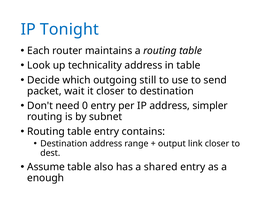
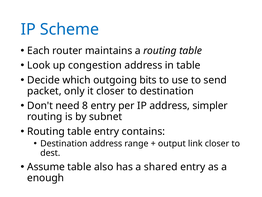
Tonight: Tonight -> Scheme (69, 29)
technicality: technicality -> congestion (95, 65)
still: still -> bits (148, 80)
wait: wait -> only (74, 91)
0: 0 -> 8 (85, 106)
